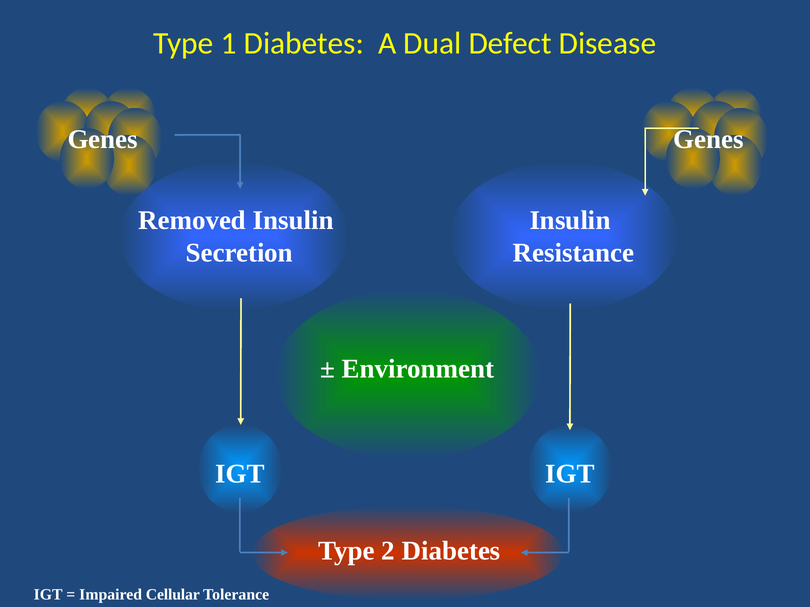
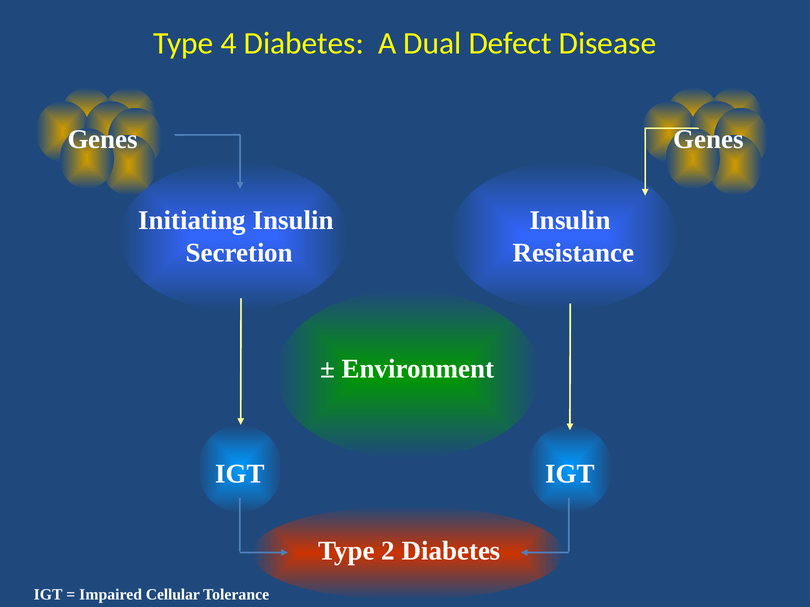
1: 1 -> 4 (229, 43)
Removed: Removed -> Initiating (192, 221)
